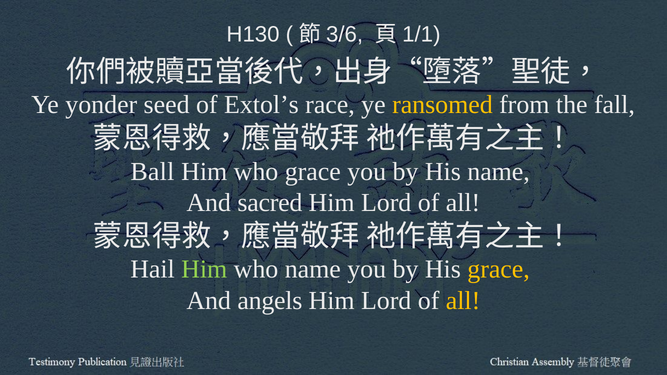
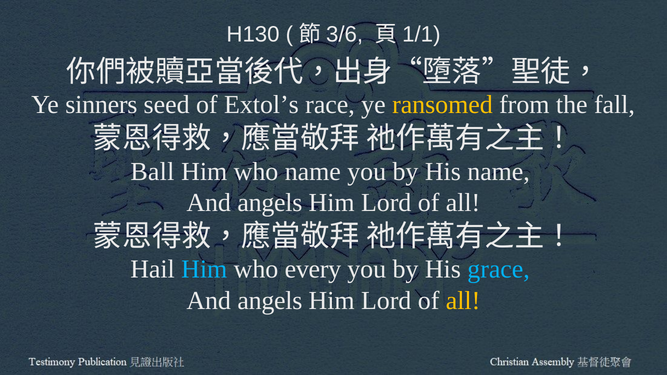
yonder: yonder -> sinners (101, 105)
who grace: grace -> name (313, 172)
sacred: sacred -> angels (270, 203)
Him colour: light green -> light blue (204, 270)
who name: name -> every (313, 270)
grace colour: yellow -> light blue (499, 270)
